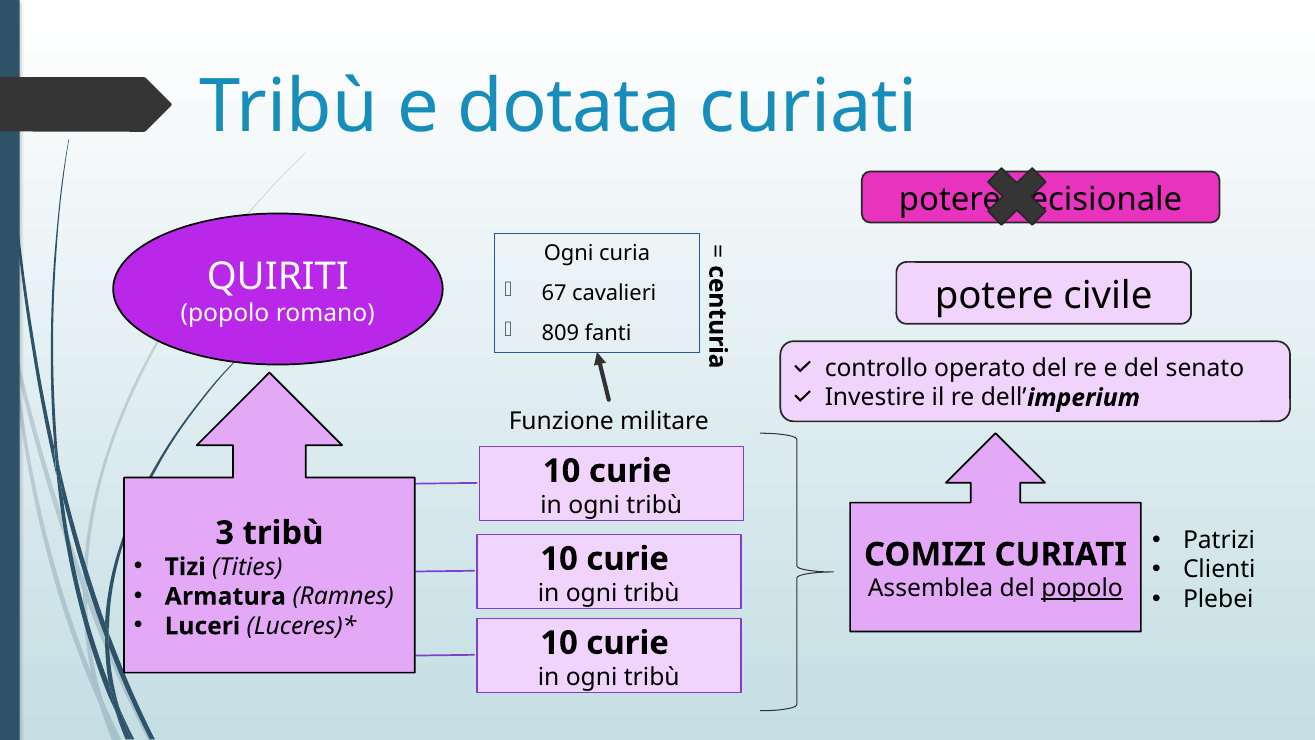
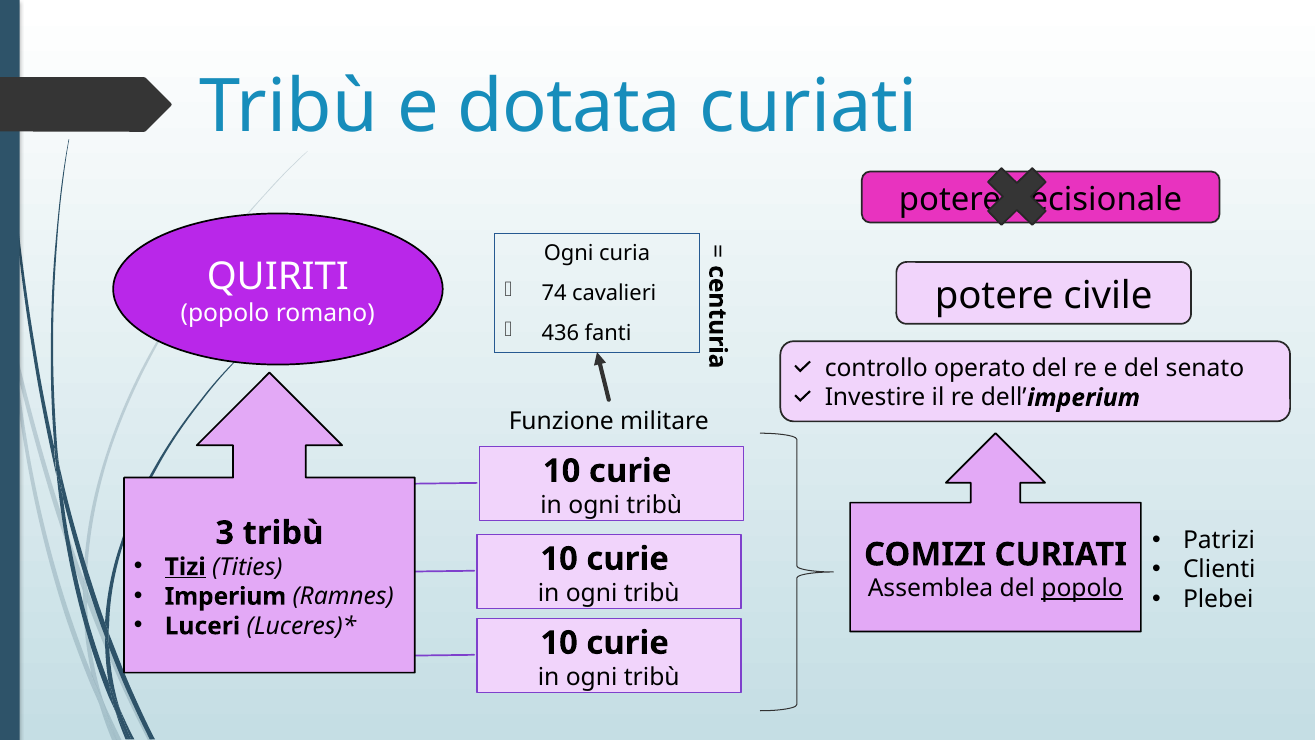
67: 67 -> 74 (554, 293)
809: 809 -> 436 (560, 333)
Tizi underline: none -> present (185, 567)
Armatura: Armatura -> Imperium (225, 596)
